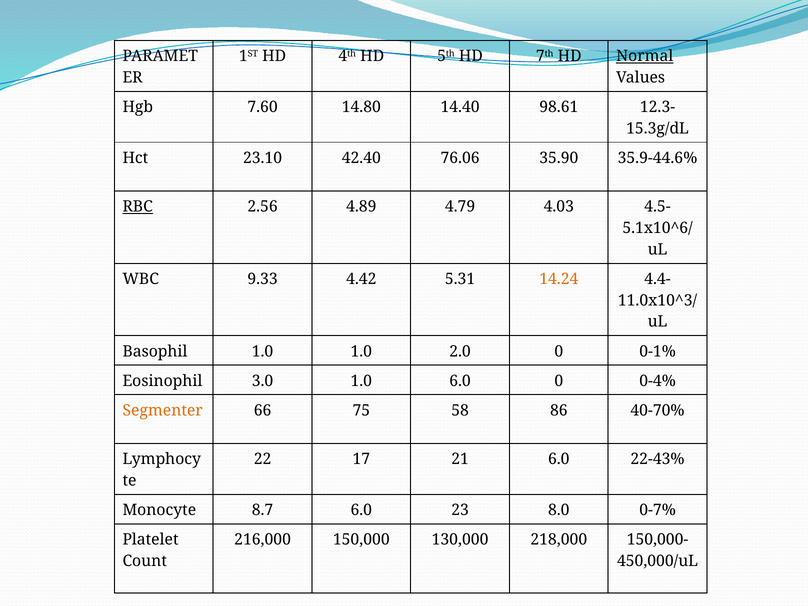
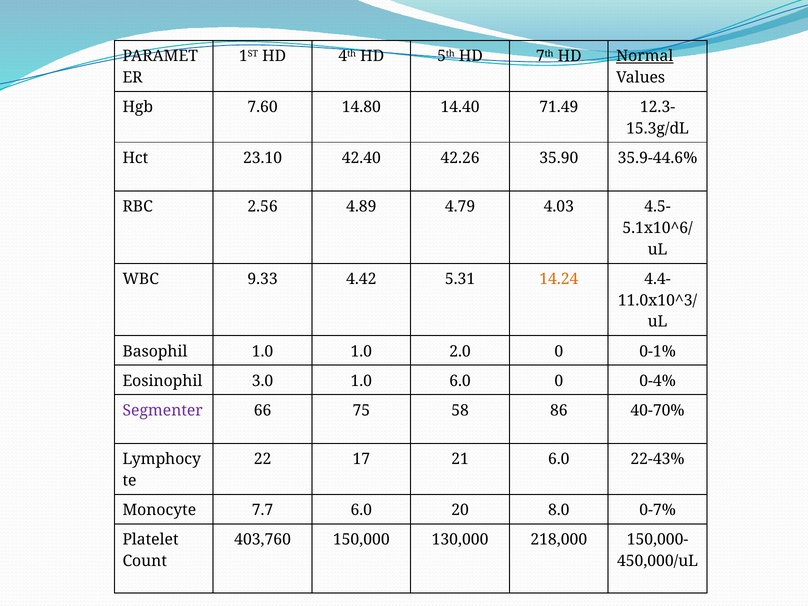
98.61: 98.61 -> 71.49 (559, 107)
76.06: 76.06 -> 42.26 (460, 158)
RBC underline: present -> none (138, 207)
Segmenter colour: orange -> purple (163, 410)
8.7: 8.7 -> 7.7 (263, 510)
23: 23 -> 20 (460, 510)
216,000: 216,000 -> 403,760 (263, 540)
